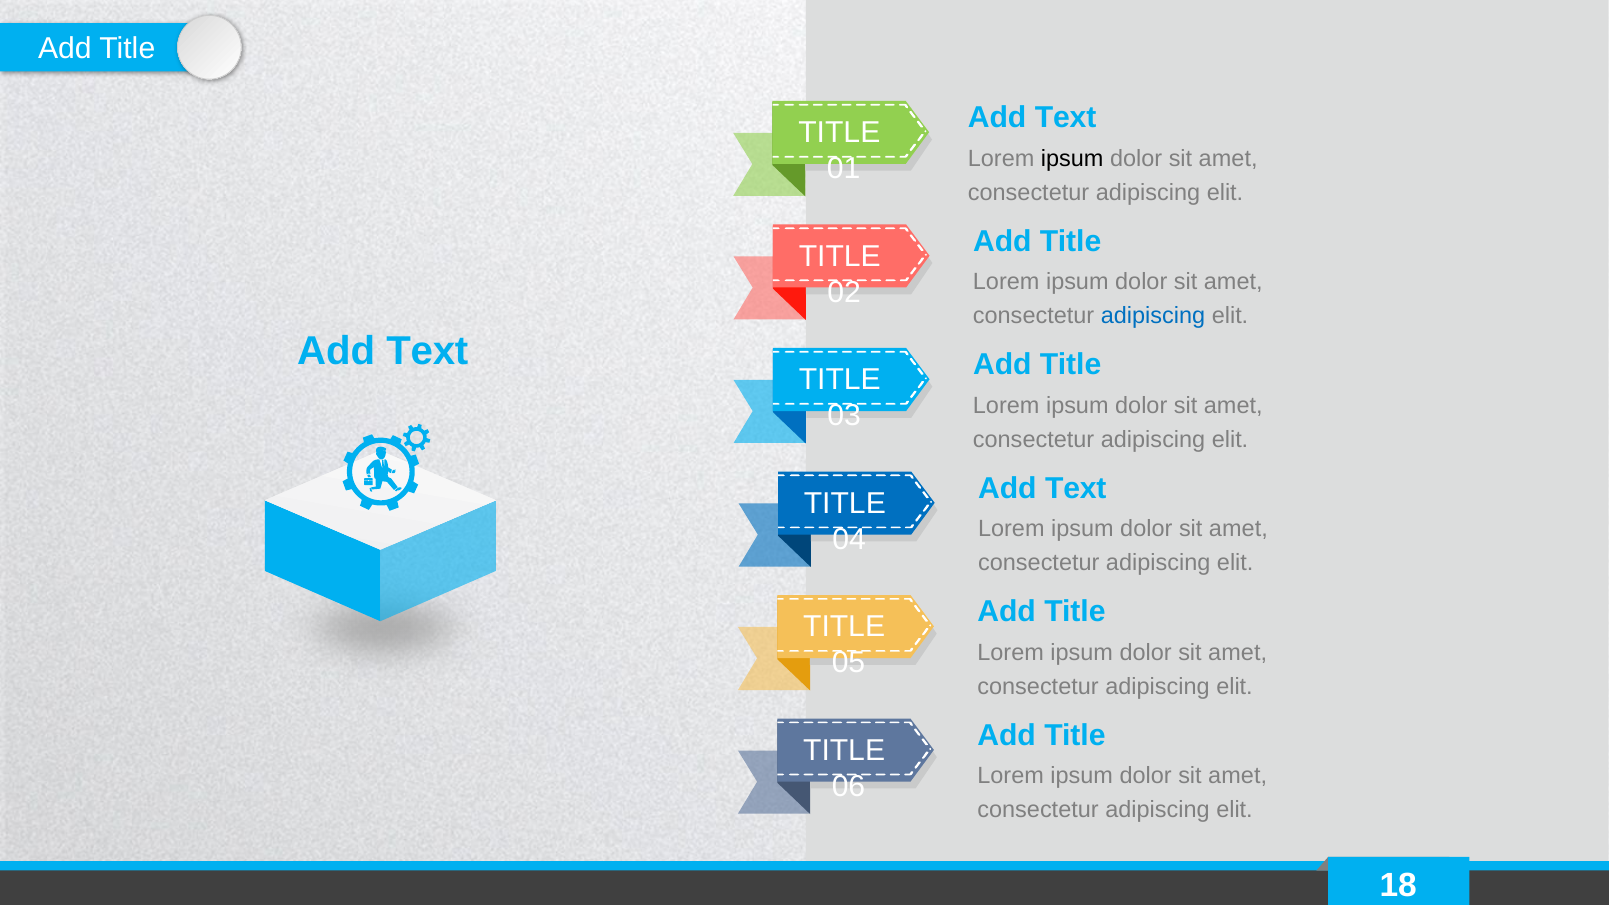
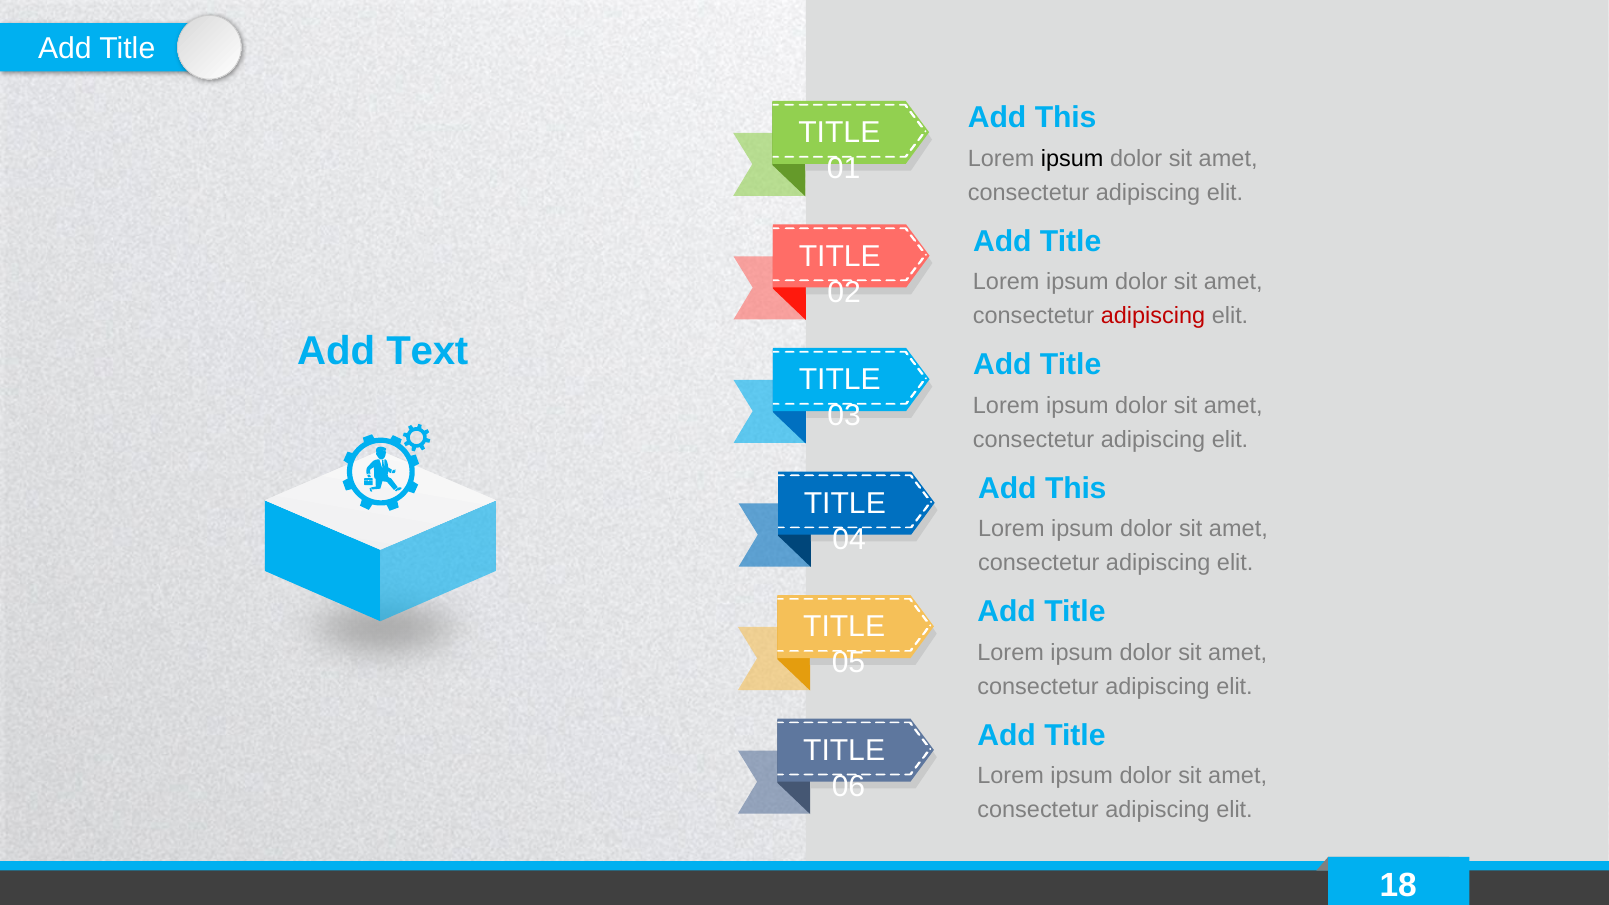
Text: Text -> This (1066, 118)
adipiscing colour: blue -> red (1153, 316)
Text: Text -> This (1076, 488)
